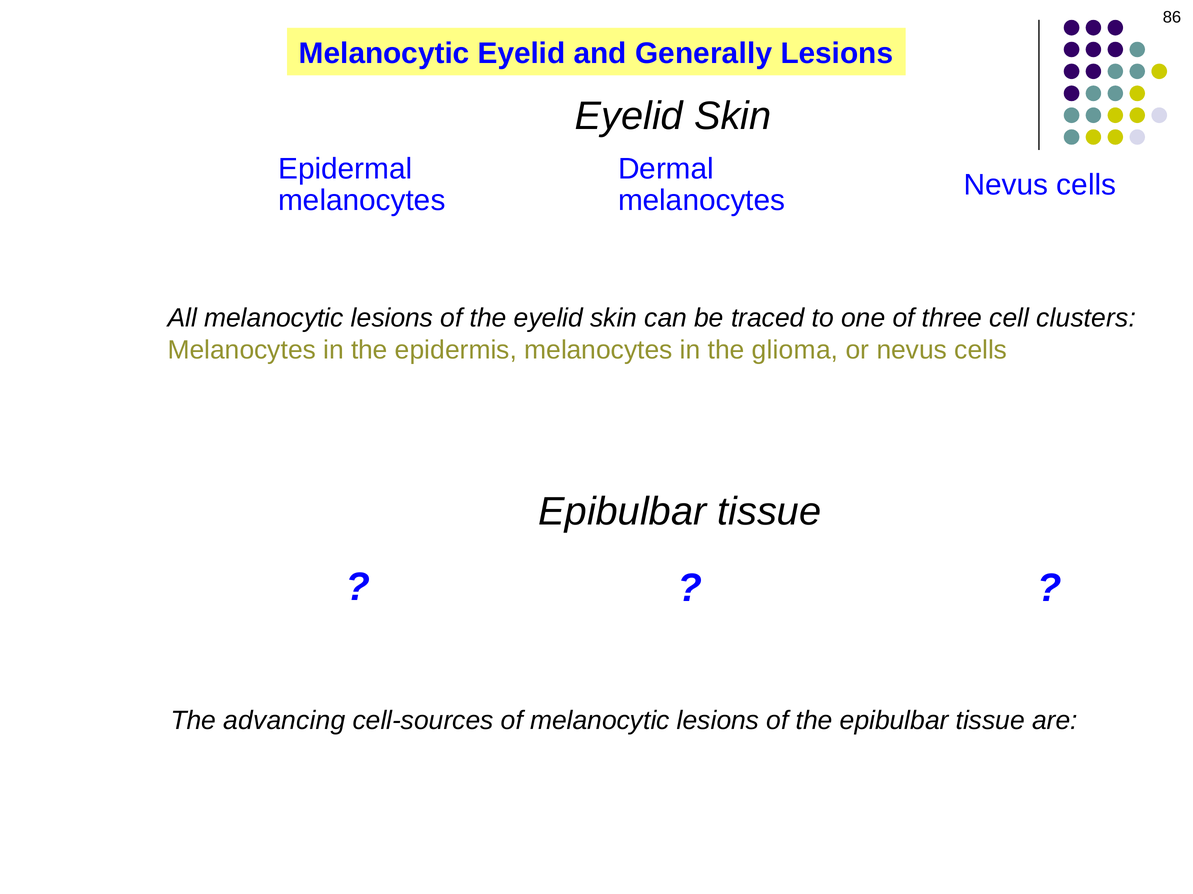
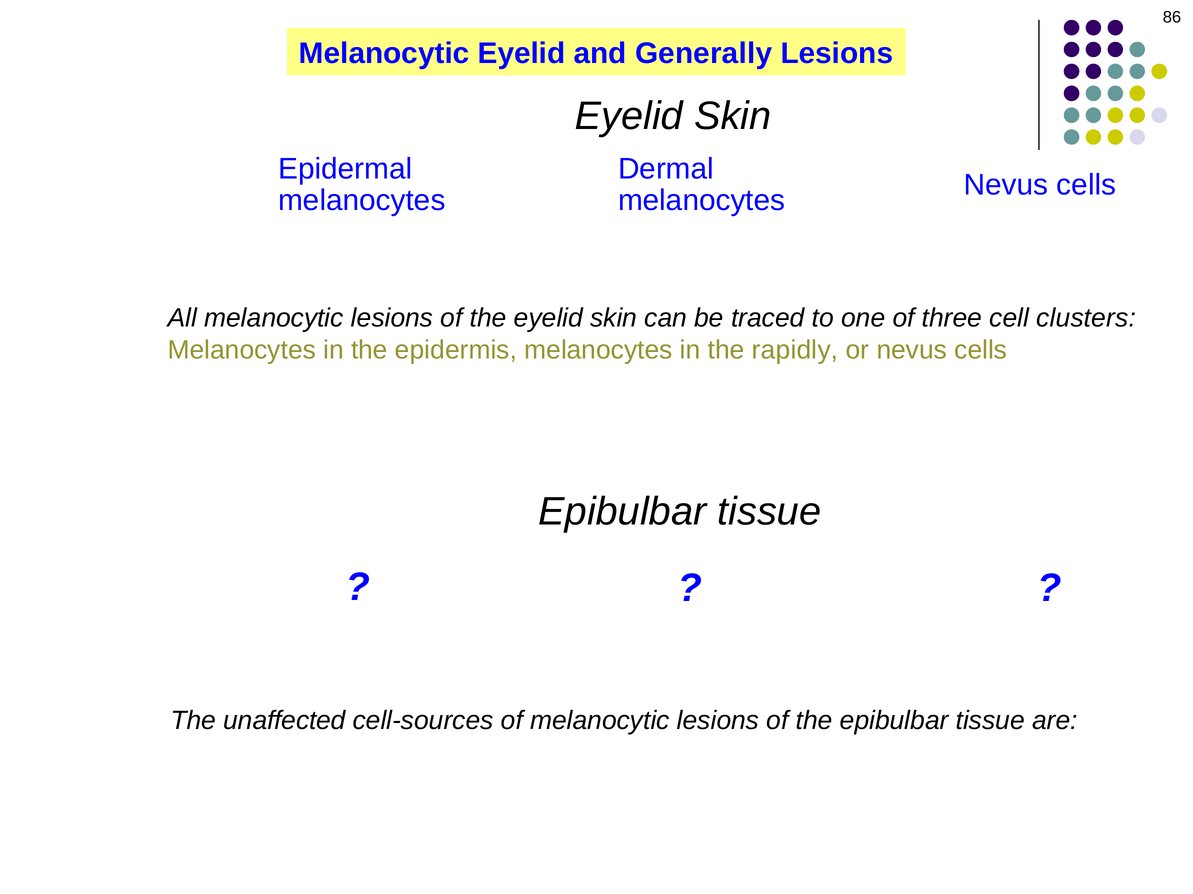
glioma: glioma -> rapidly (795, 350)
advancing: advancing -> unaffected (285, 721)
